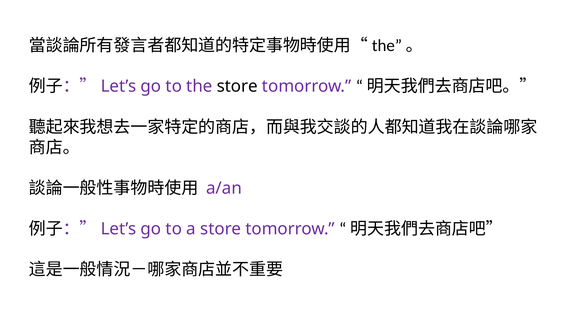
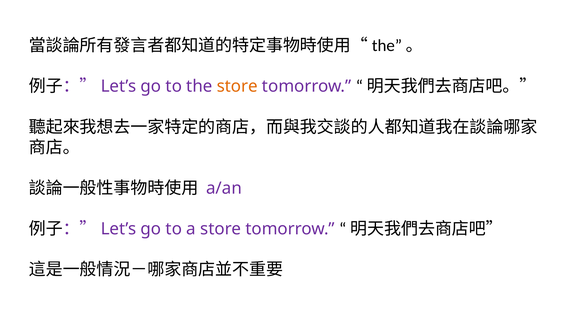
store colour: black -> orange (237, 86)
